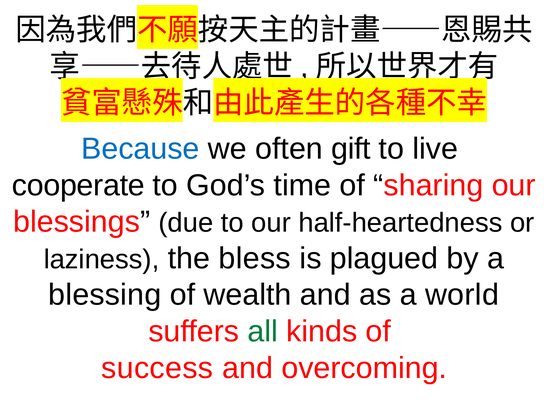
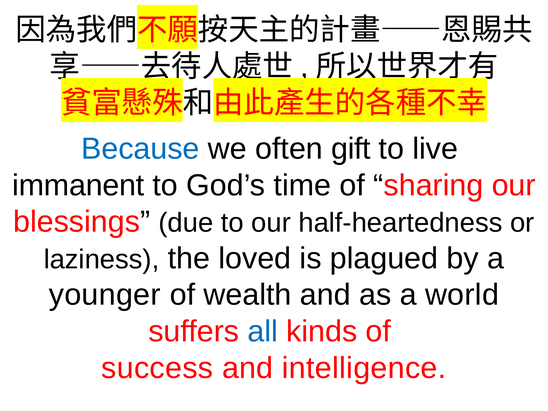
cooperate: cooperate -> immanent (78, 185)
bless: bless -> loved (255, 258)
blessing: blessing -> younger (105, 295)
all colour: green -> blue (263, 331)
overcoming: overcoming -> intelligence (364, 368)
